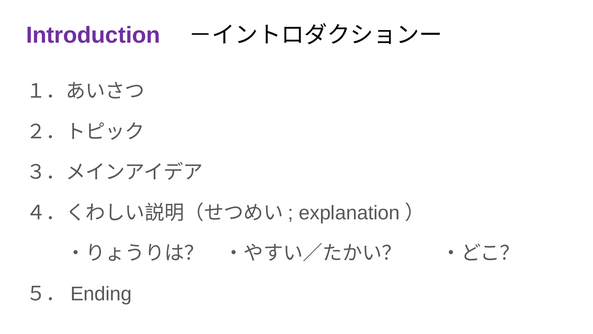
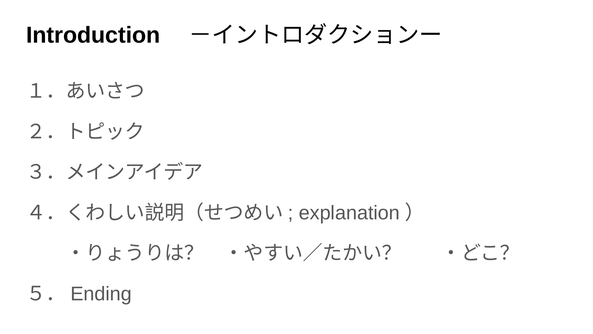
Introduction colour: purple -> black (93, 35)
